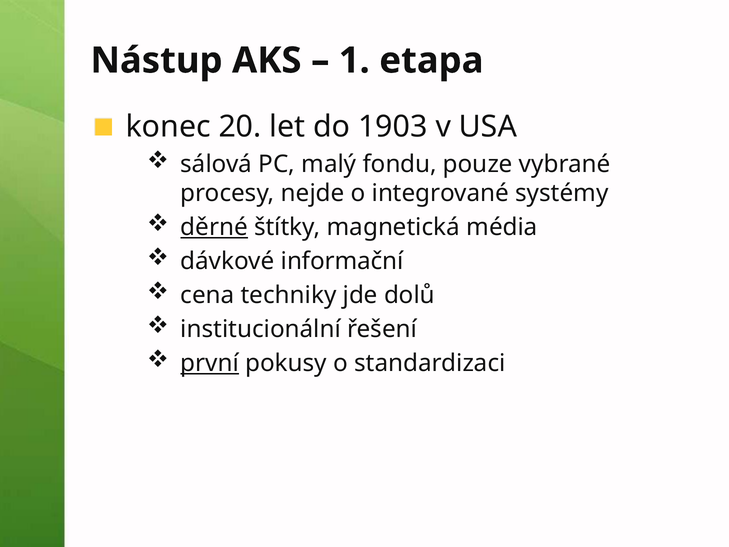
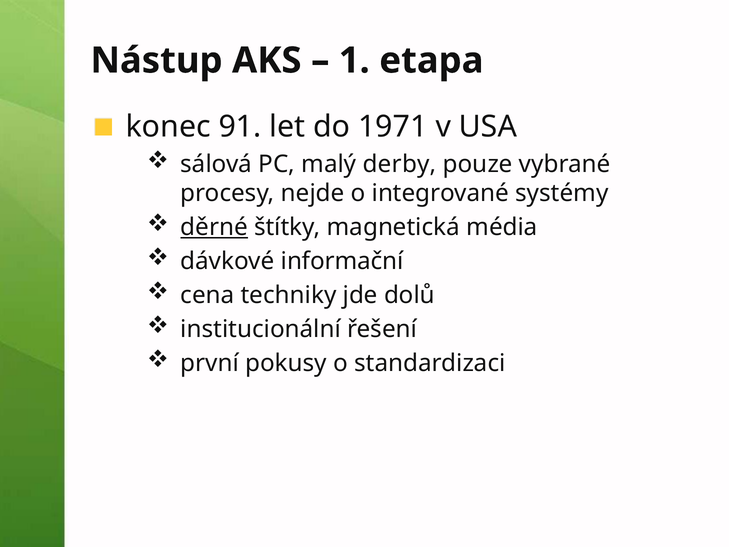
20: 20 -> 91 (240, 127)
1903: 1903 -> 1971 (393, 127)
fondu: fondu -> derby (400, 164)
první underline: present -> none (210, 363)
